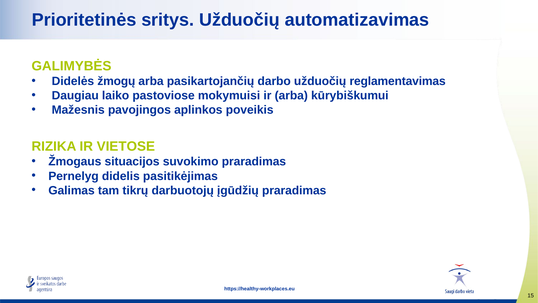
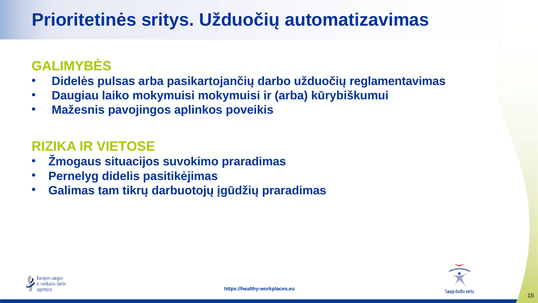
žmogų: žmogų -> pulsas (116, 81)
laiko pastoviose: pastoviose -> mokymuisi (164, 95)
